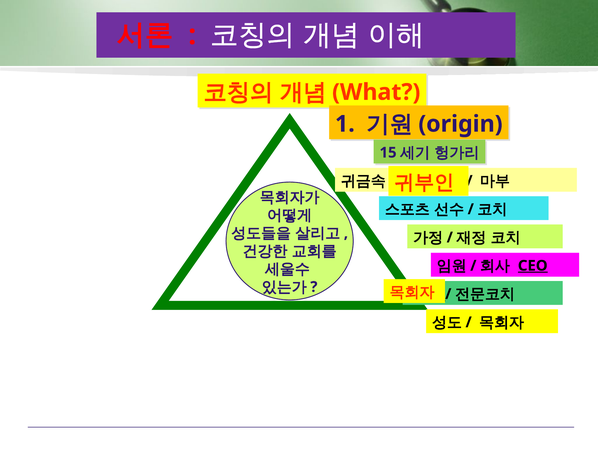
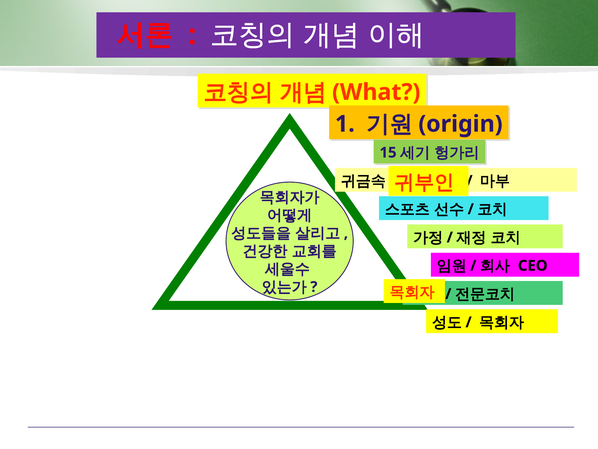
CEO underline: present -> none (533, 265)
